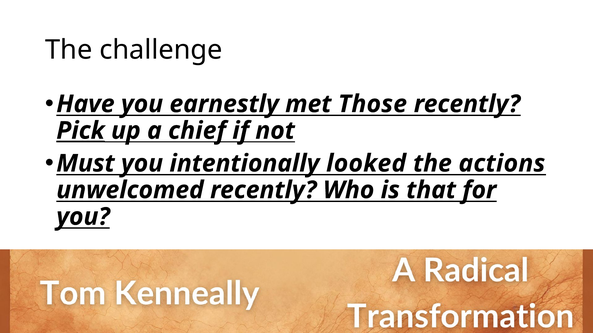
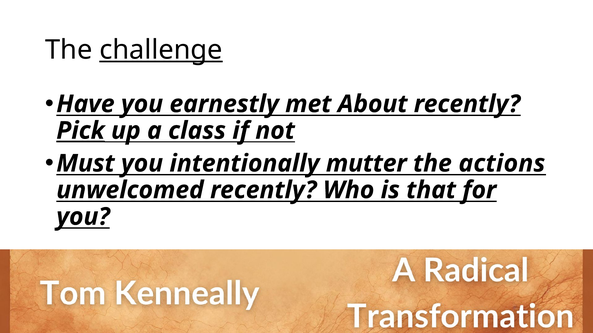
challenge underline: none -> present (161, 50)
Those: Those -> About (373, 104)
chief: chief -> class (197, 131)
looked: looked -> mutter (366, 164)
